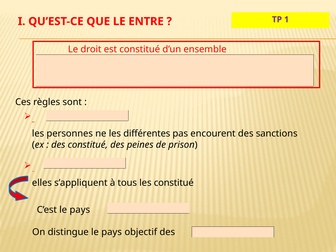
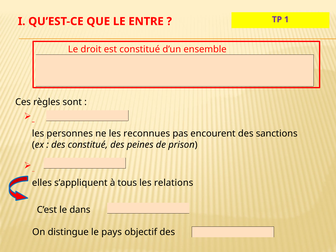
différentes: différentes -> reconnues (147, 134)
les constitué: constitué -> relations (174, 183)
C’est le pays: pays -> dans (80, 210)
